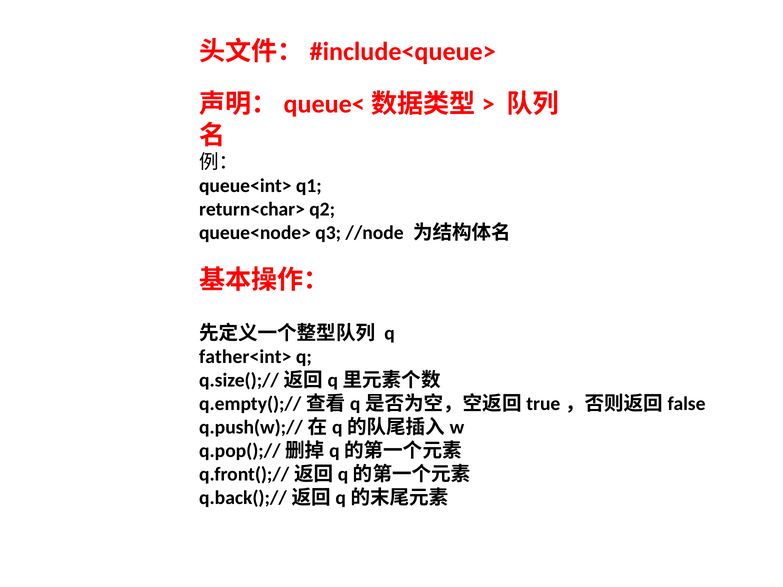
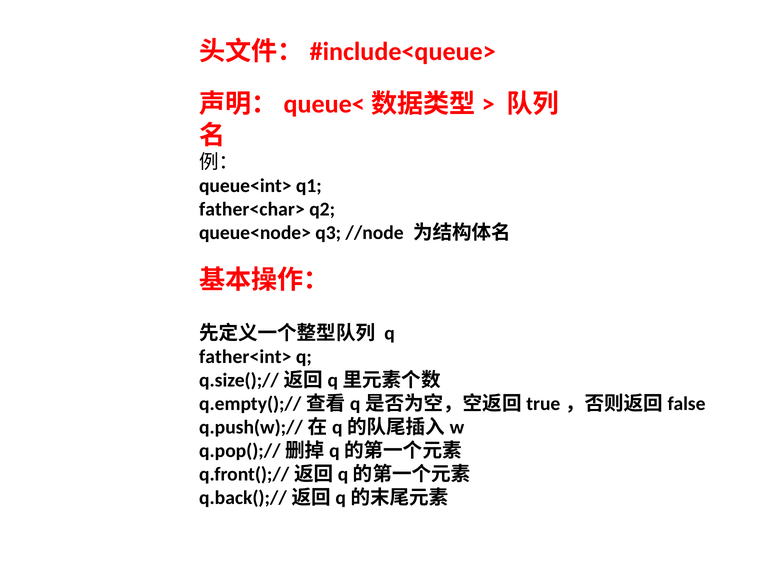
return<char>: return<char> -> father<char> (252, 210)
